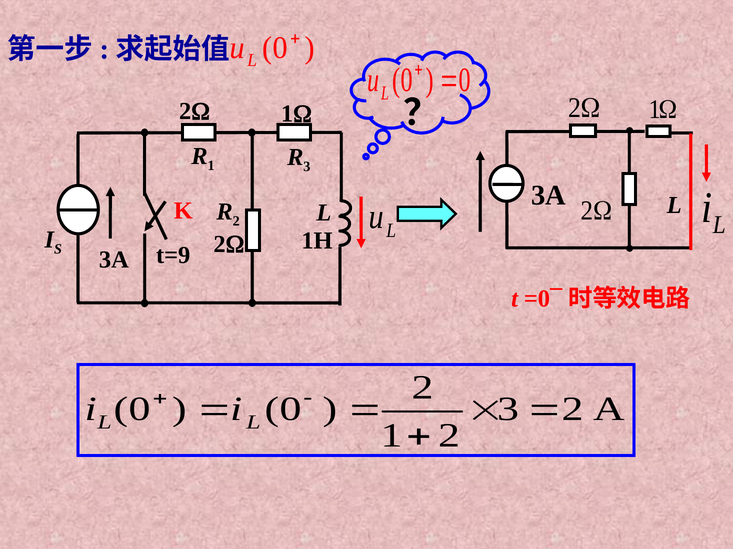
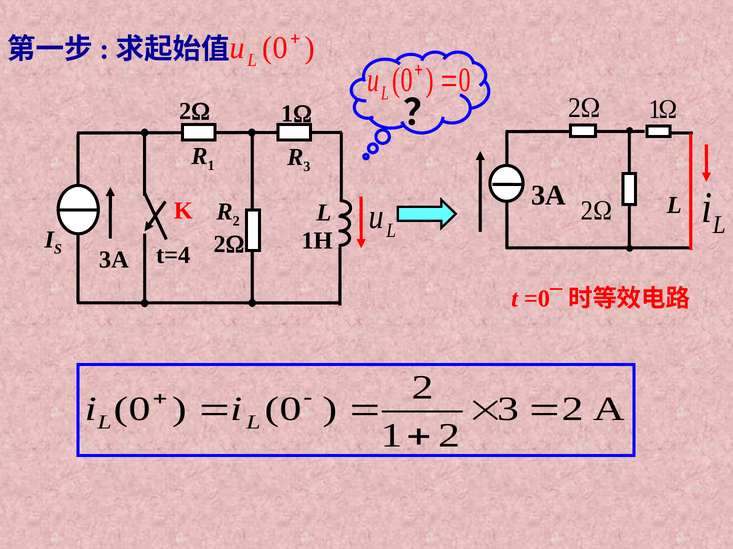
t=9: t=9 -> t=4 (173, 255)
